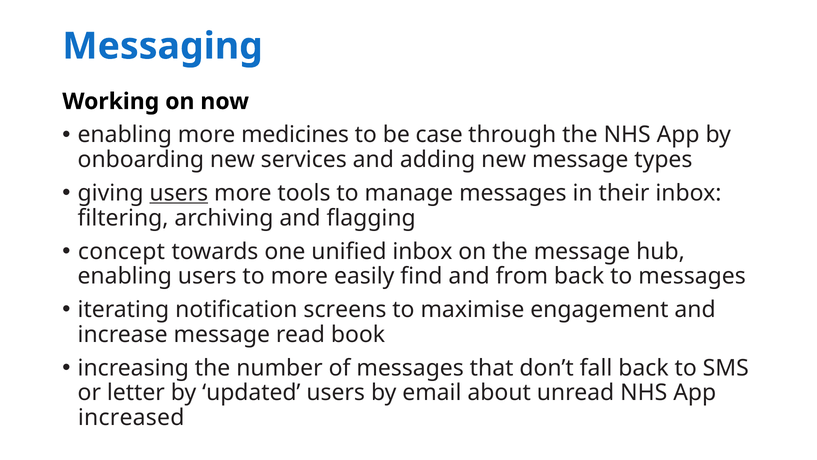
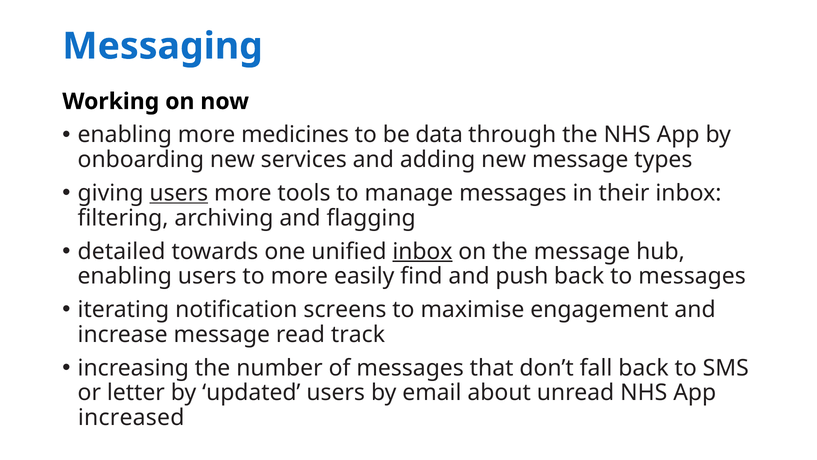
case: case -> data (439, 135)
concept: concept -> detailed (122, 251)
inbox underline: none -> present (422, 251)
from: from -> push (522, 276)
book: book -> track (358, 334)
